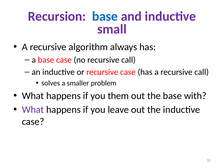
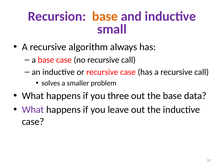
base colour: blue -> orange (105, 16)
them: them -> three (118, 96)
with: with -> data (195, 96)
